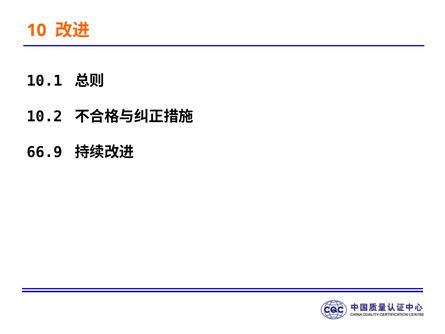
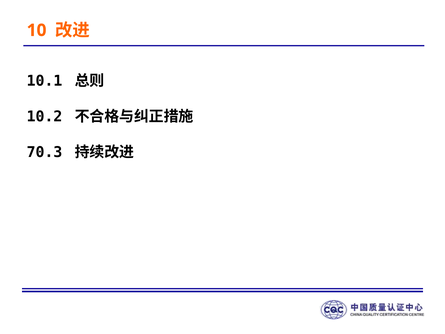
66.9: 66.9 -> 70.3 (44, 152)
